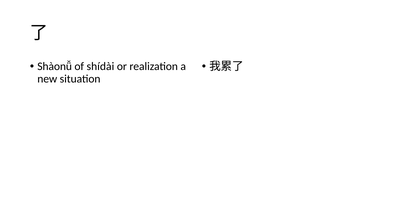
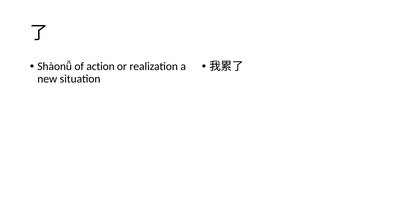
shídài: shídài -> action (101, 66)
